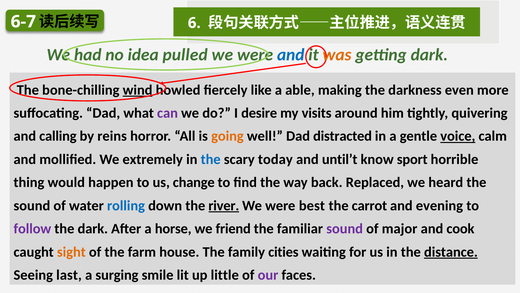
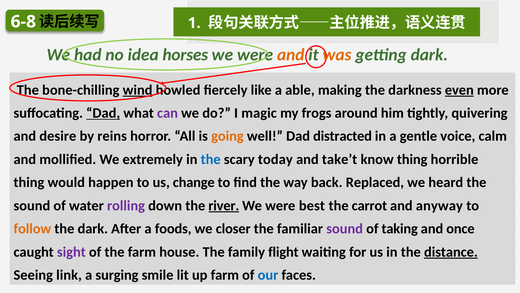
6-7: 6-7 -> 6-8 (23, 22)
6: 6 -> 1 (194, 23)
pulled: pulled -> horses (185, 55)
and colour: blue -> orange (291, 55)
even underline: none -> present (459, 90)
Dad underline: none -> present (103, 113)
desire: desire -> magic (259, 113)
visits: visits -> frogs (317, 113)
calling: calling -> desire (58, 136)
voice underline: present -> none (458, 136)
until’t: until’t -> take’t (340, 159)
know sport: sport -> thing (412, 159)
rolling colour: blue -> purple (126, 205)
evening: evening -> anyway (439, 205)
follow colour: purple -> orange (32, 228)
horse: horse -> foods (173, 228)
friend: friend -> closer (233, 228)
major: major -> taking (400, 228)
cook: cook -> once (460, 228)
sight colour: orange -> purple (71, 252)
cities: cities -> flight (283, 252)
last: last -> link (69, 275)
up little: little -> farm (225, 275)
our colour: purple -> blue (268, 275)
